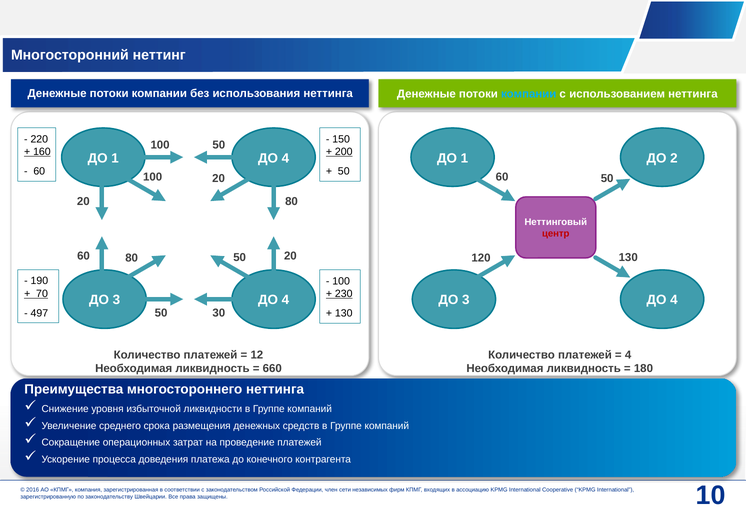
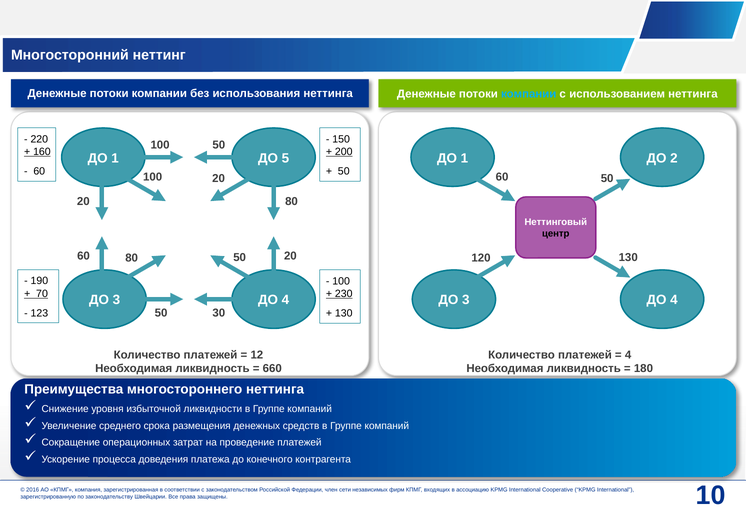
4: 4 -> 5 (285, 158)
центр colour: red -> black (556, 234)
497: 497 -> 123 (39, 313)
